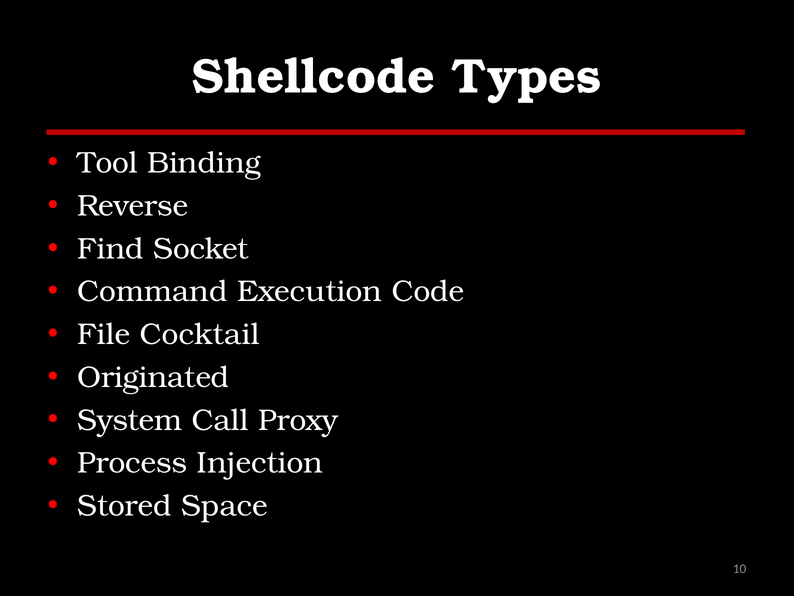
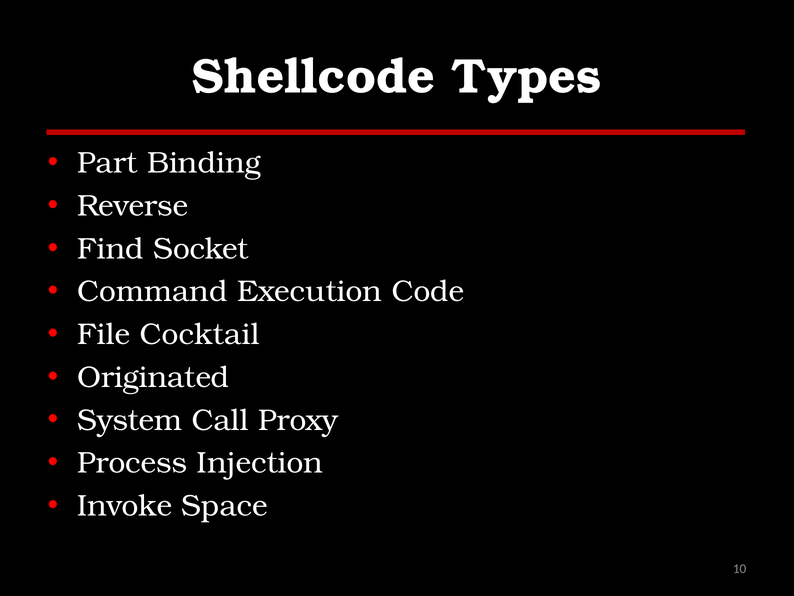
Tool: Tool -> Part (108, 163)
Stored: Stored -> Invoke (125, 505)
